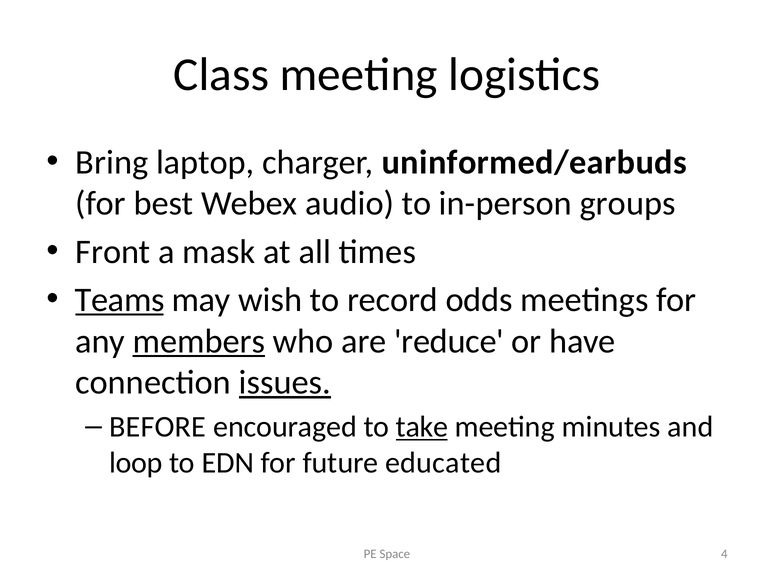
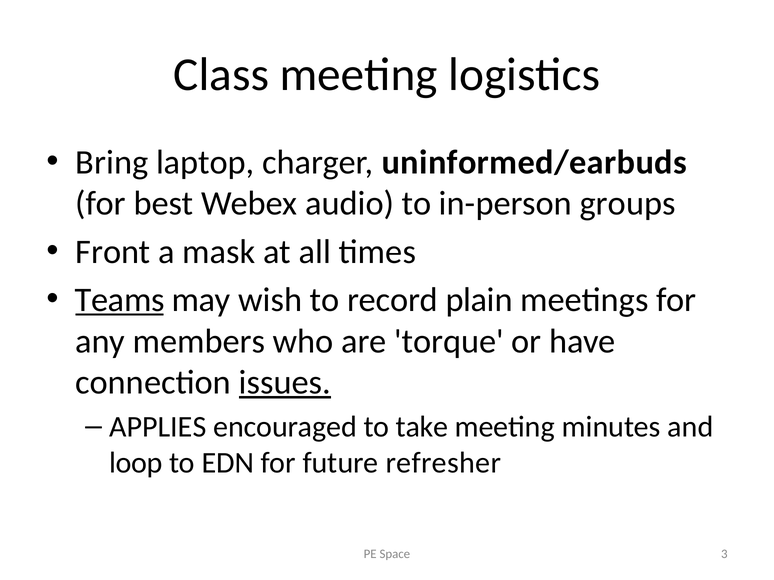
odds: odds -> plain (479, 300)
members underline: present -> none (199, 341)
reduce: reduce -> torque (449, 341)
BEFORE: BEFORE -> APPLIES (158, 427)
take underline: present -> none (422, 427)
educated: educated -> refresher (443, 463)
4: 4 -> 3 (724, 554)
